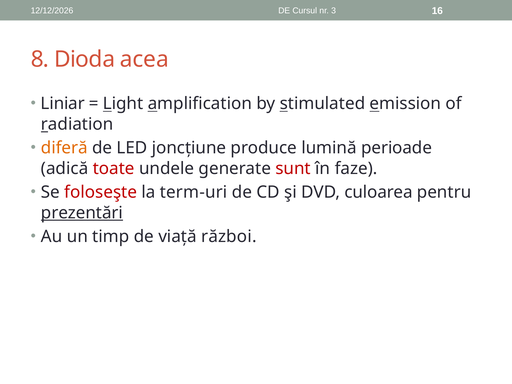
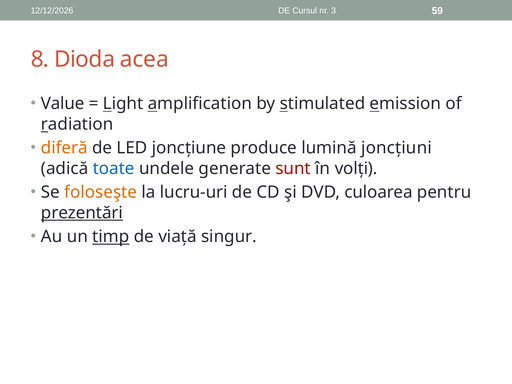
16: 16 -> 59 (437, 11)
Liniar: Liniar -> Value (63, 104)
perioade: perioade -> joncțiuni (396, 148)
toate colour: red -> blue (114, 168)
faze: faze -> volți (356, 168)
foloseşte colour: red -> orange (101, 192)
term-uri: term-uri -> lucru-uri (194, 192)
timp underline: none -> present (111, 237)
război: război -> singur (229, 237)
